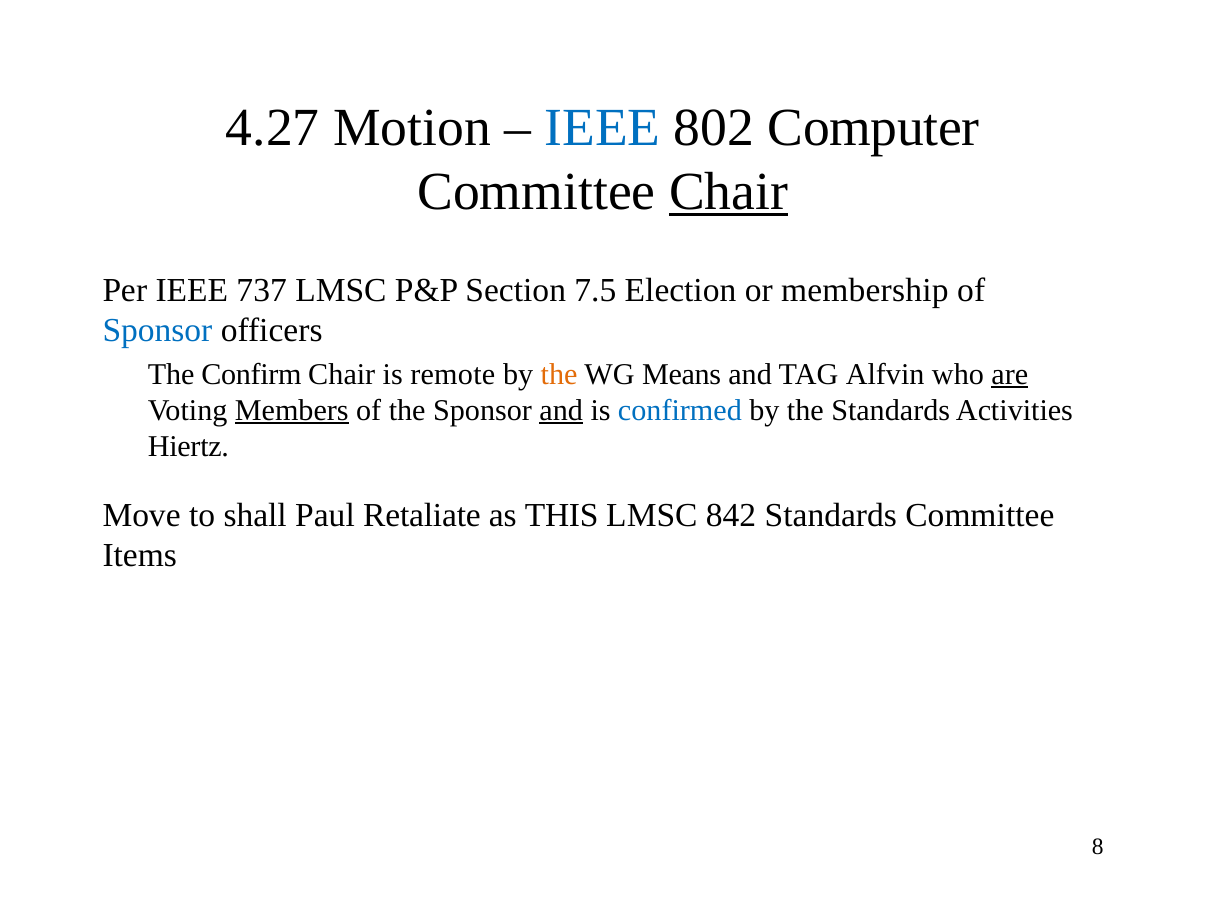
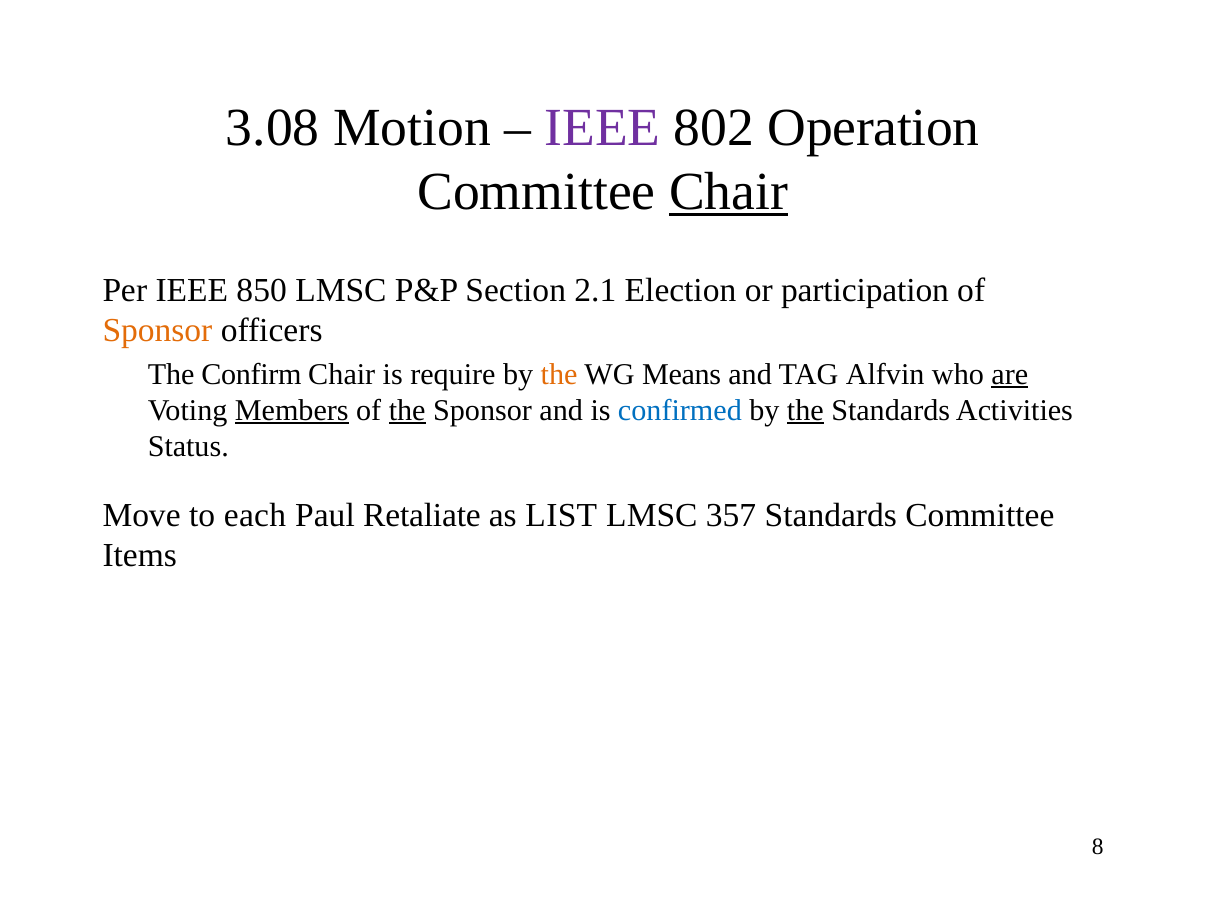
4.27: 4.27 -> 3.08 (273, 127)
IEEE colour: blue -> purple (603, 127)
Computer: Computer -> Operation (874, 127)
737: 737 -> 850 (262, 290)
7.5: 7.5 -> 2.1 (595, 290)
membership: membership -> participation (865, 290)
Sponsor colour: blue -> orange (157, 330)
remote: remote -> require (453, 374)
the underline: none -> present (407, 410)
and underline: present -> none (561, 410)
the underline: none -> present (805, 410)
Hiertz: Hiertz -> Status (188, 446)
shall: shall -> each (255, 515)
THIS: THIS -> LIST (561, 515)
842: 842 -> 357 (731, 515)
